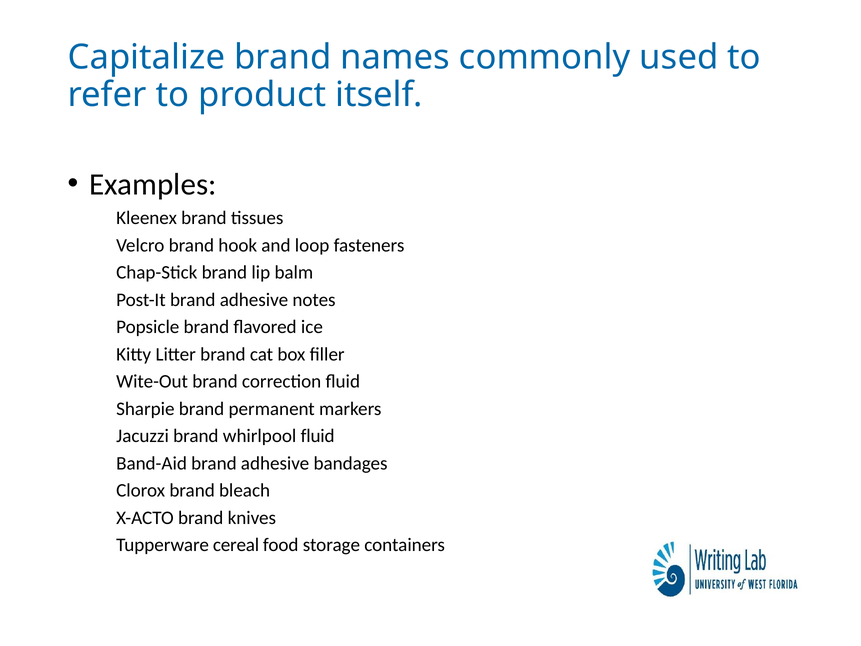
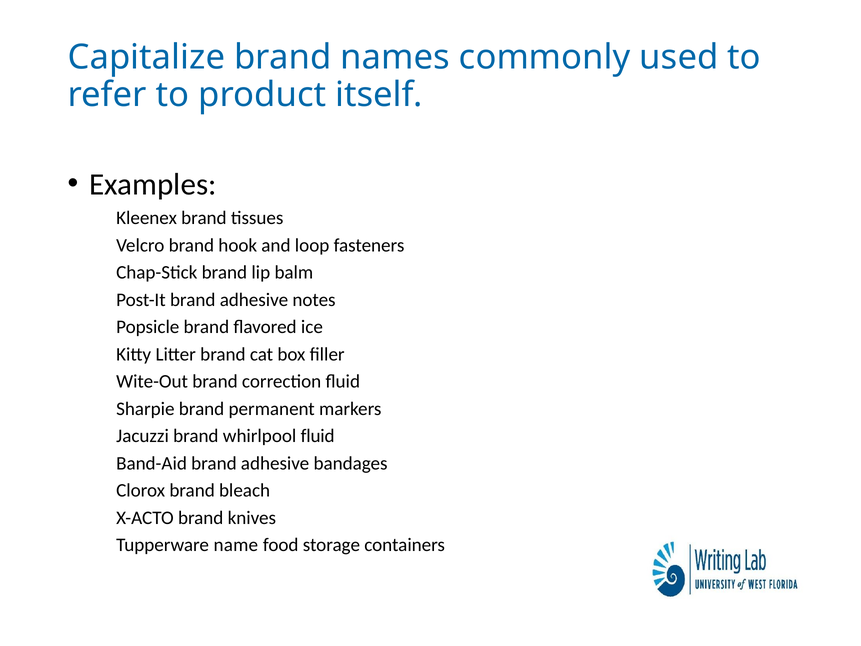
cereal: cereal -> name (236, 545)
